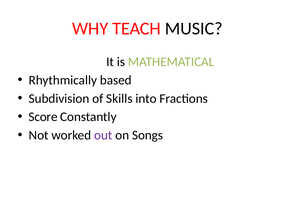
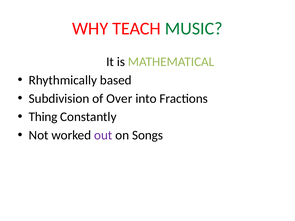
MUSIC colour: black -> green (194, 29)
Skills: Skills -> Over (119, 99)
Score: Score -> Thing (43, 117)
